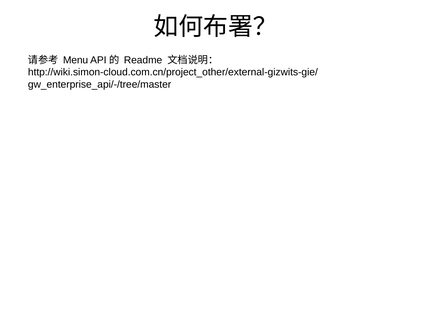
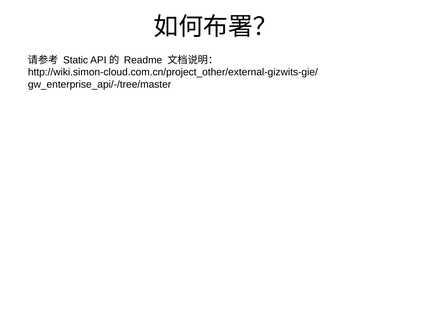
Menu: Menu -> Static (76, 60)
